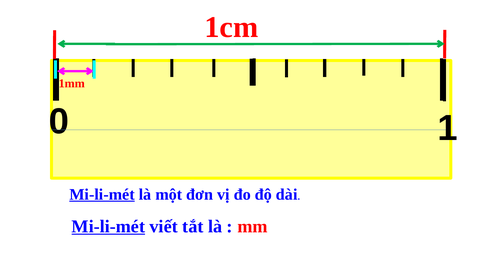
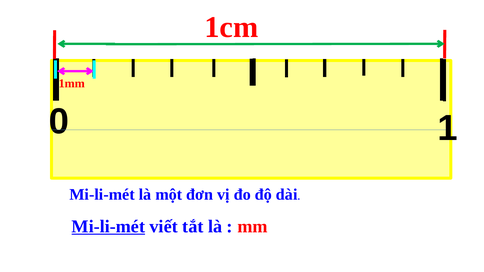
Mi-li-mét underline: present -> none (102, 195)
